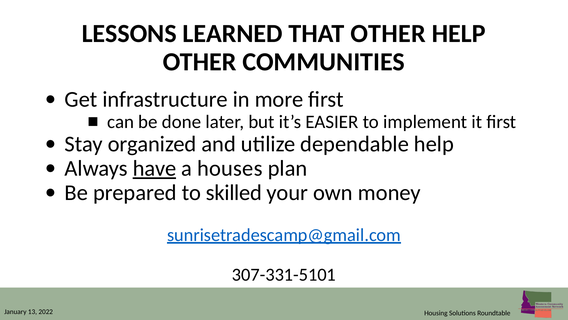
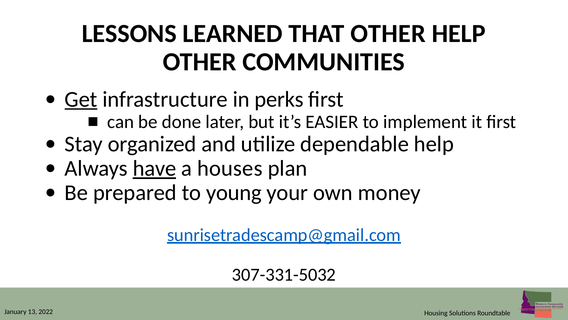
Get underline: none -> present (81, 99)
more: more -> perks (279, 99)
skilled: skilled -> young (234, 192)
307-331-5101: 307-331-5101 -> 307-331-5032 (284, 274)
